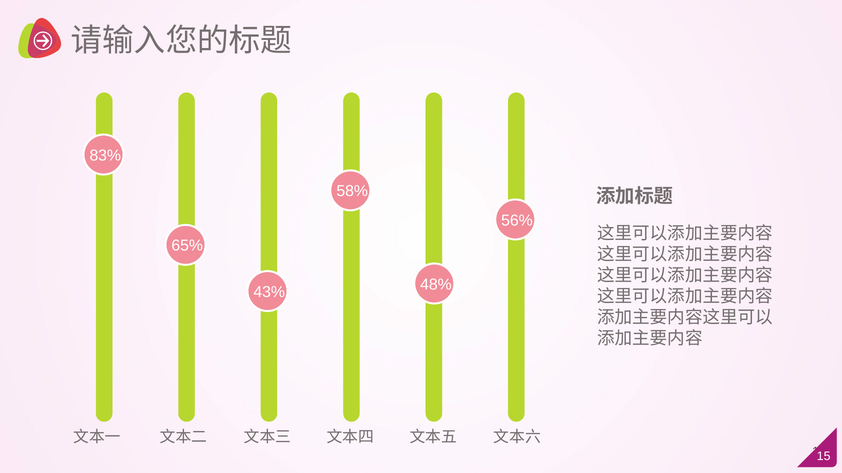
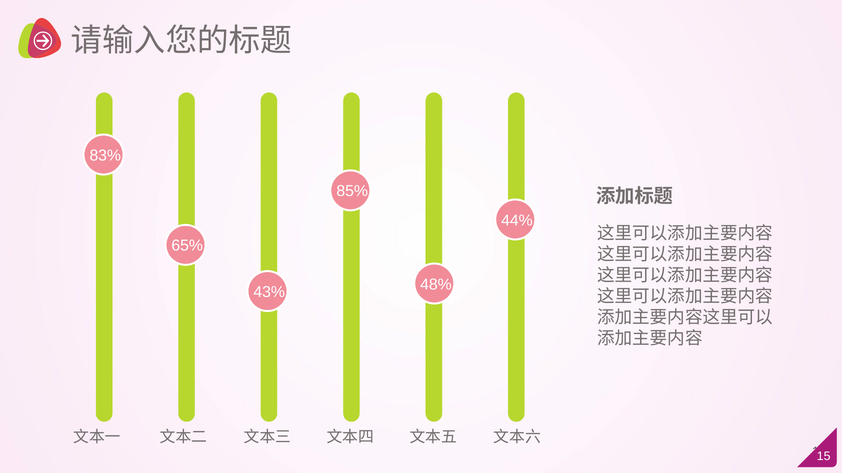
58%: 58% -> 85% (352, 191)
56%: 56% -> 44% (517, 221)
